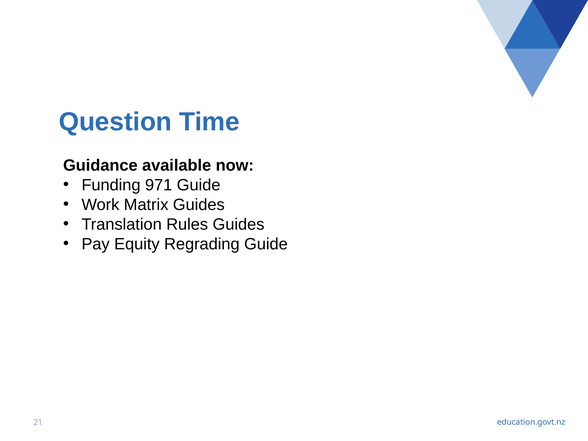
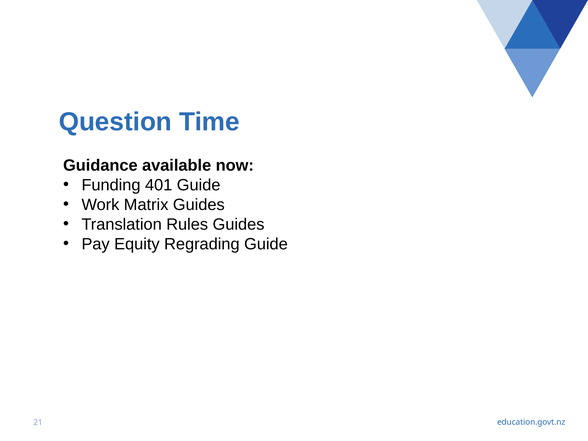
971: 971 -> 401 (159, 185)
